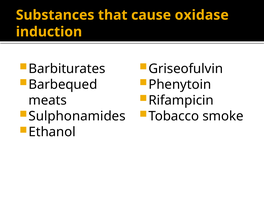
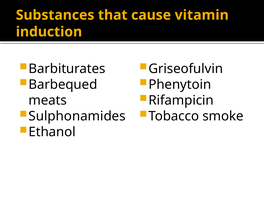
oxidase: oxidase -> vitamin (202, 15)
